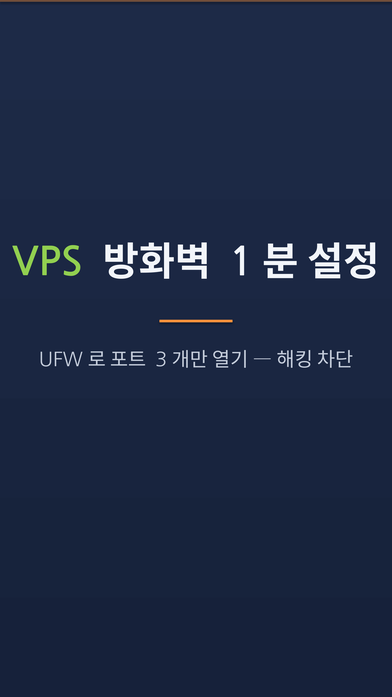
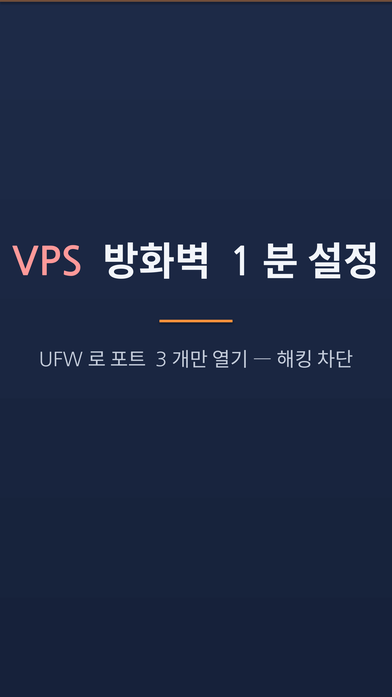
VPS colour: light green -> pink (47, 262)
